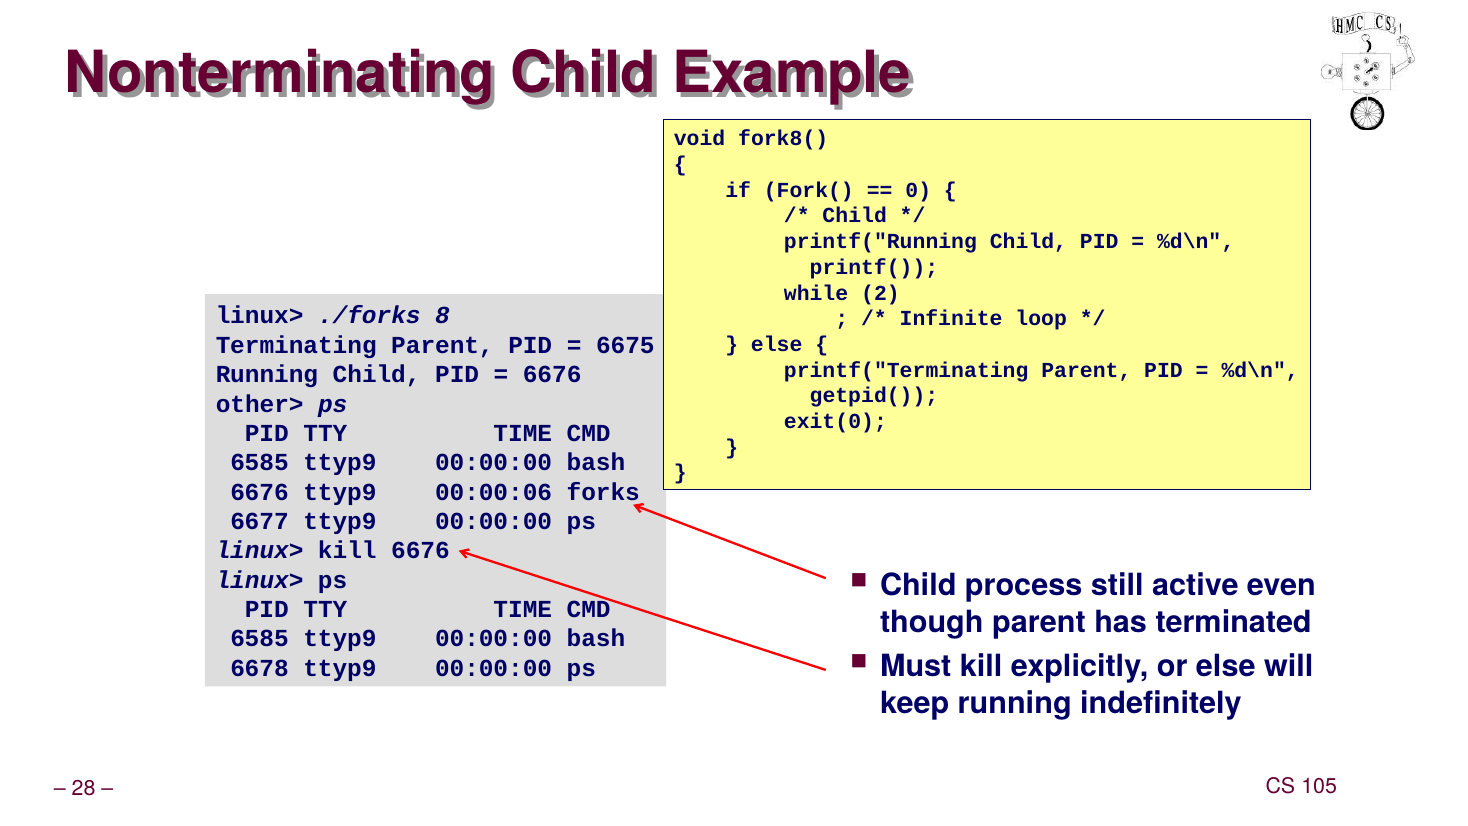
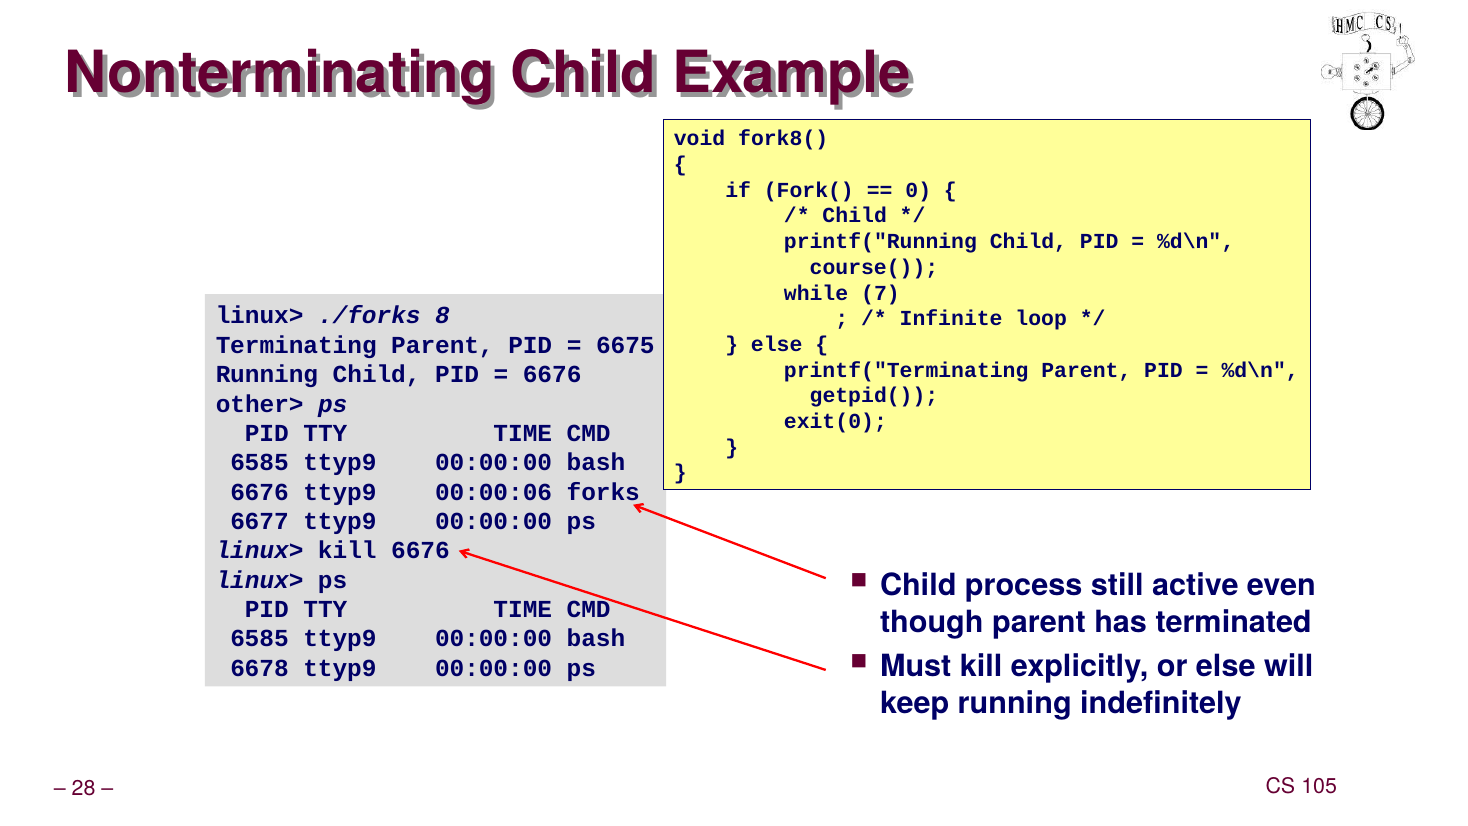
printf(: printf( -> course( (874, 267)
2: 2 -> 7 (880, 293)
